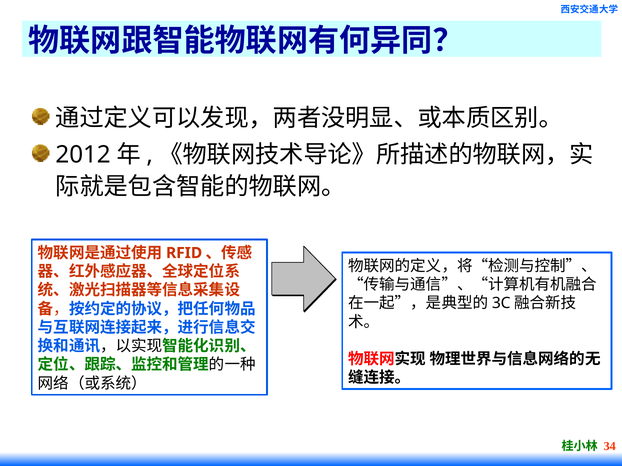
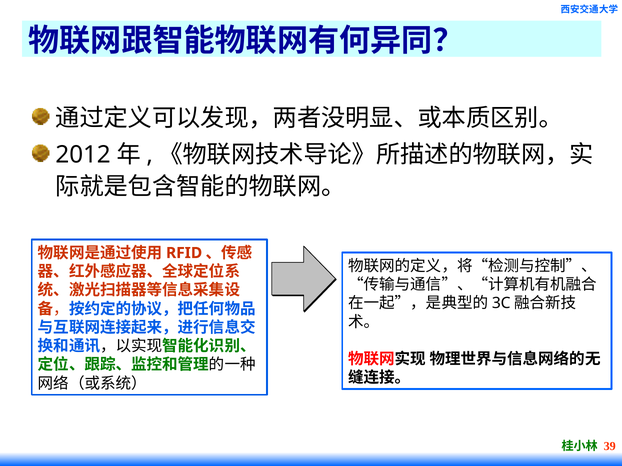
34: 34 -> 39 (610, 447)
